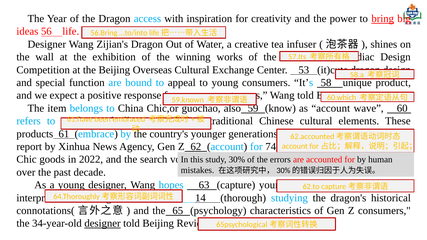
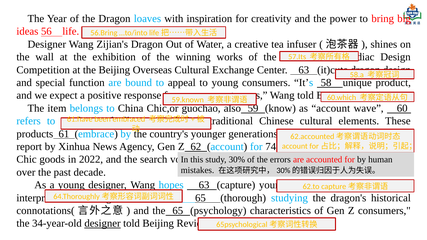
access: access -> loaves (148, 19)
bring underline: present -> none (383, 19)
Center 53: 53 -> 63 (304, 70)
14: 14 -> 65 (200, 198)
